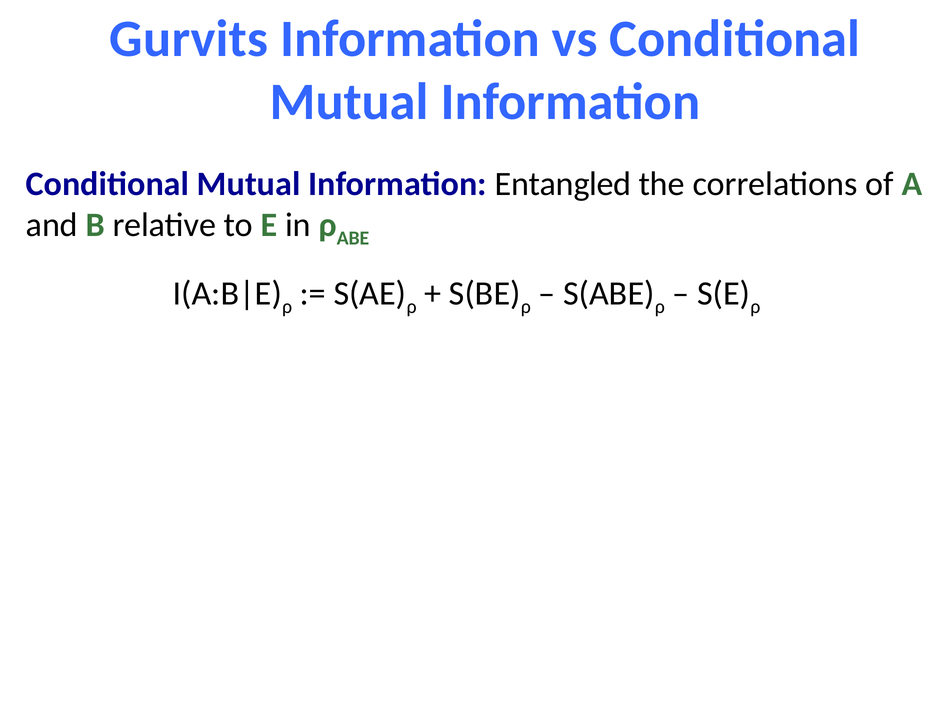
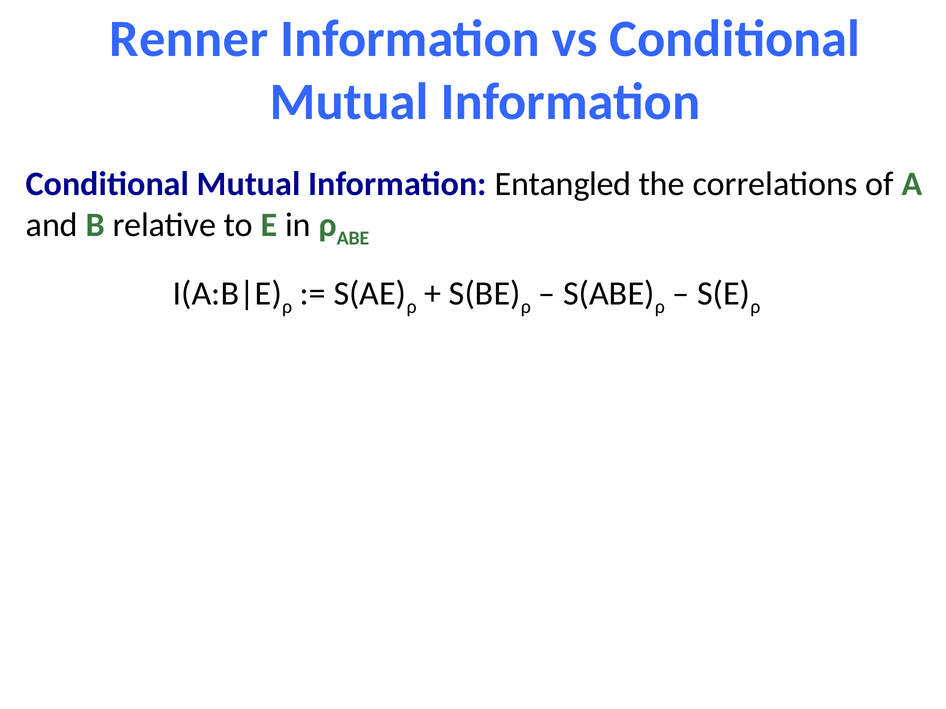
Gurvits: Gurvits -> Renner (189, 39)
